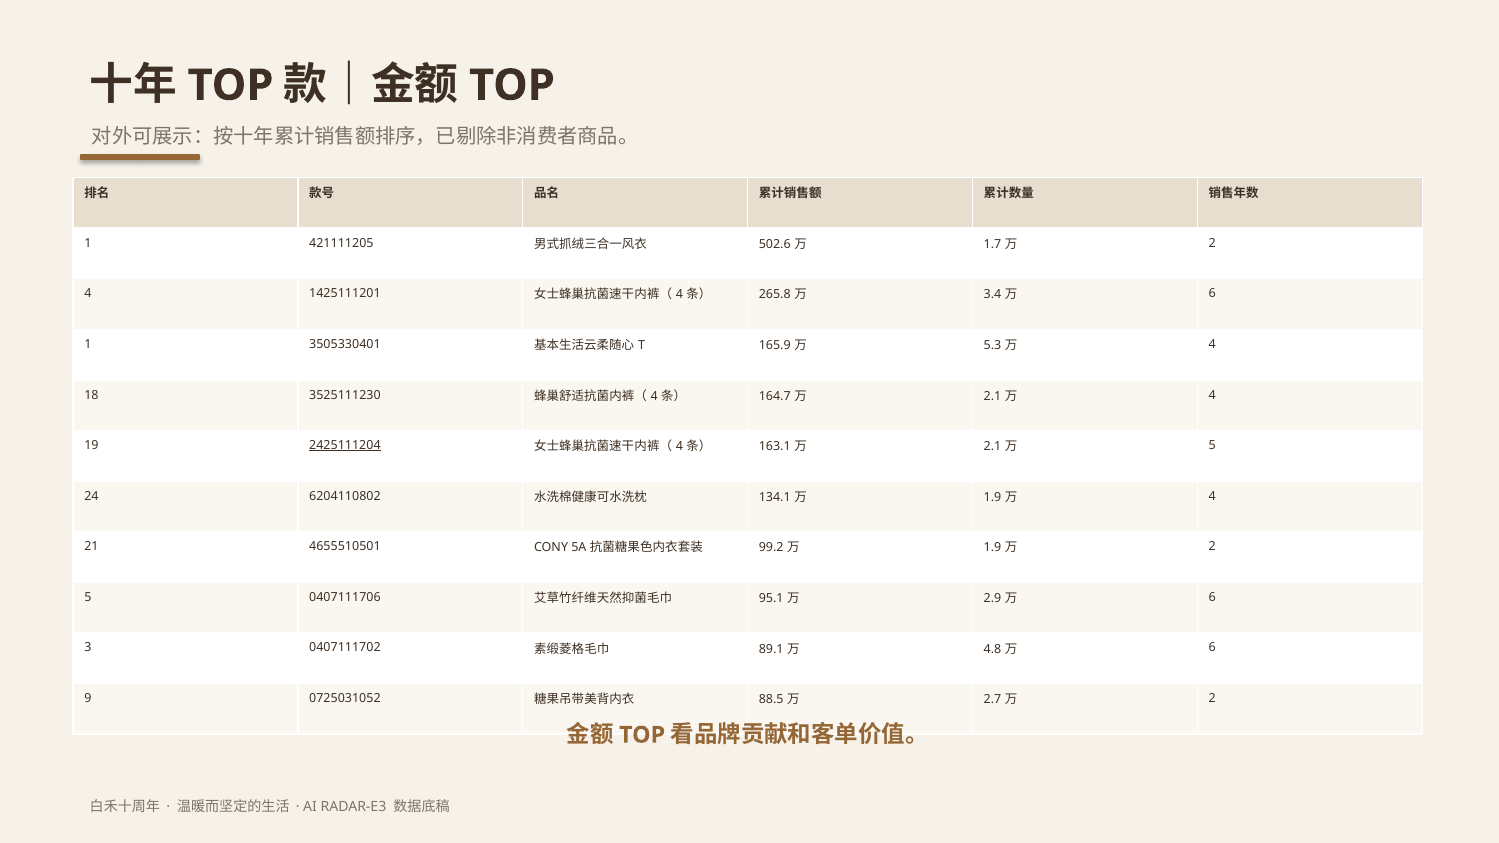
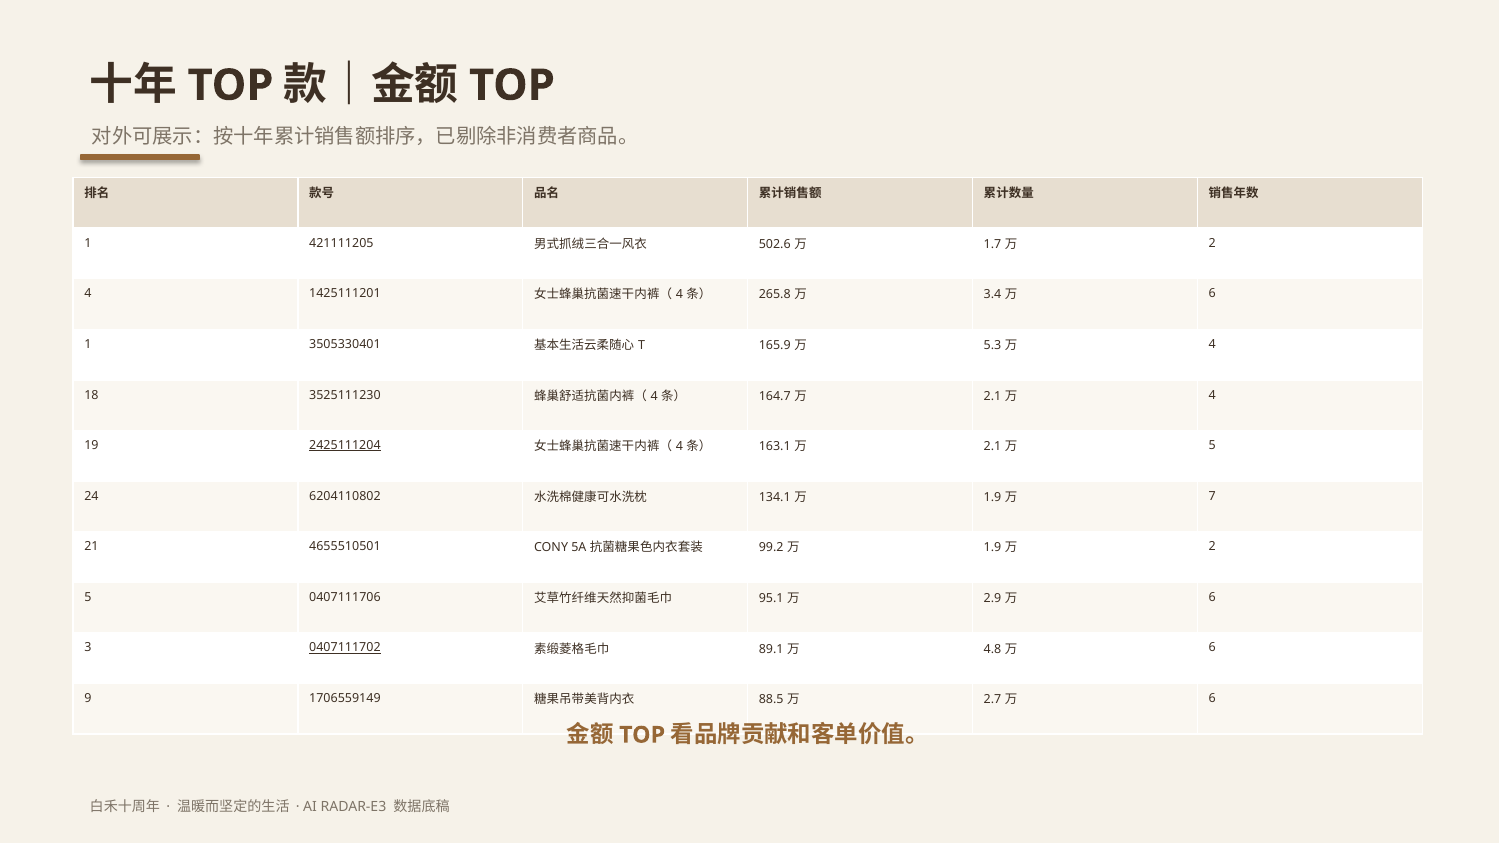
4: 4 -> 7 (1212, 496)
0407111702 underline: none -> present (345, 648)
0725031052: 0725031052 -> 1706559149 (345, 699)
2: 2 -> 6 (1212, 699)
